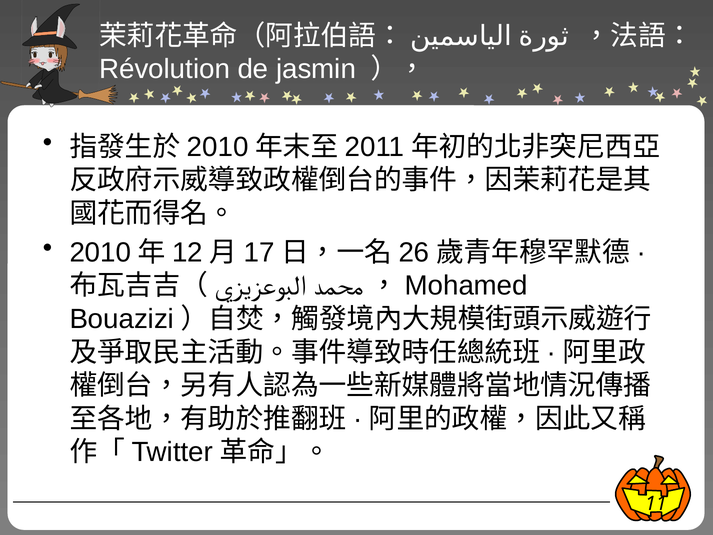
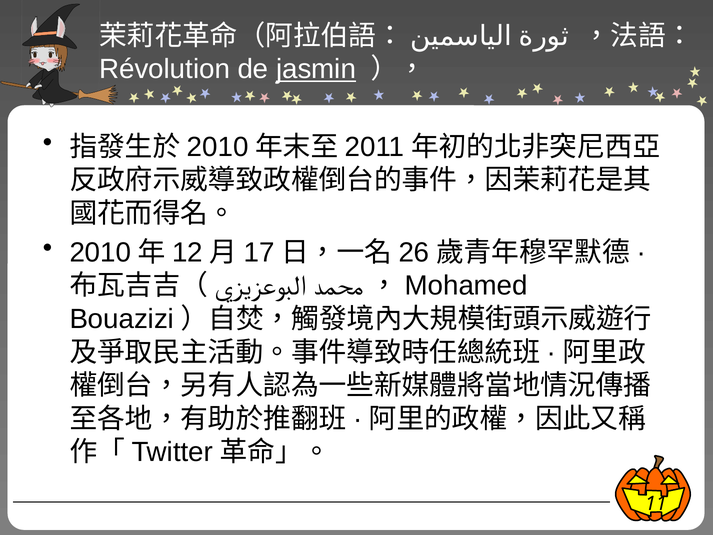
jasmin underline: none -> present (316, 69)
